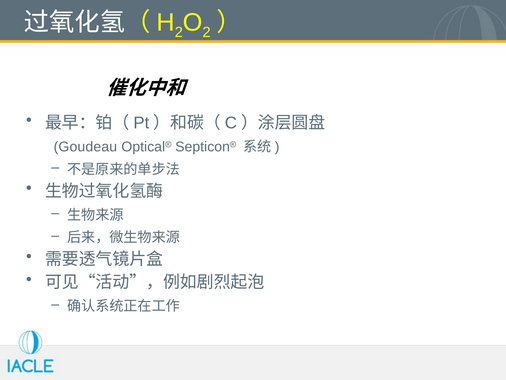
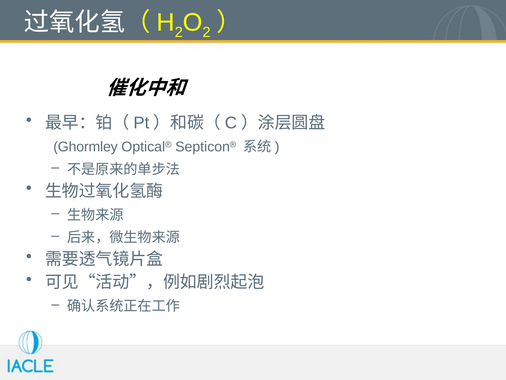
Goudeau: Goudeau -> Ghormley (86, 147)
